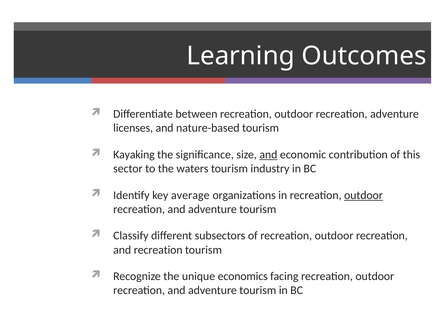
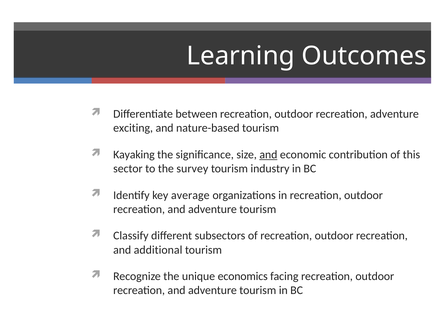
licenses: licenses -> exciting (133, 128)
waters: waters -> survey (192, 169)
outdoor underline: present -> none (364, 195)
and recreation: recreation -> additional (158, 250)
